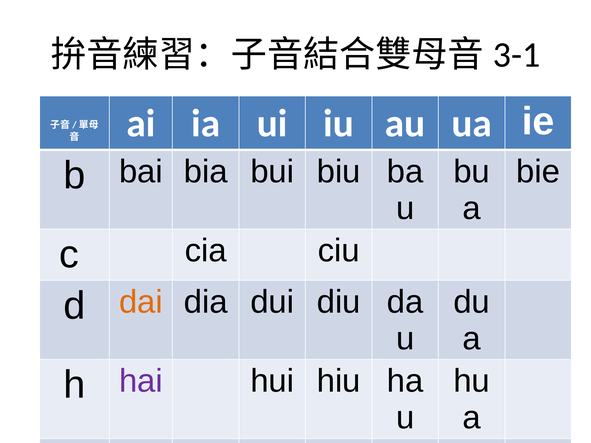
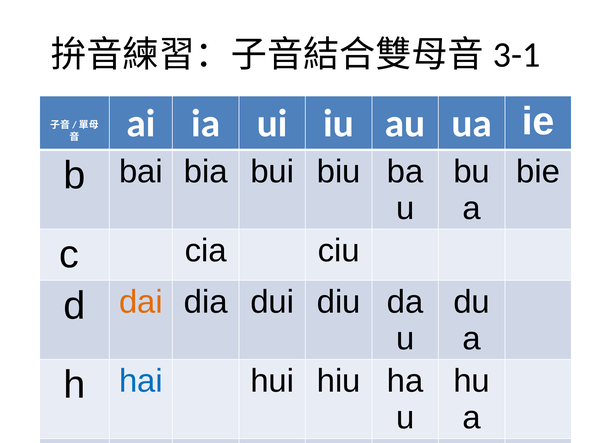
hai colour: purple -> blue (141, 381)
